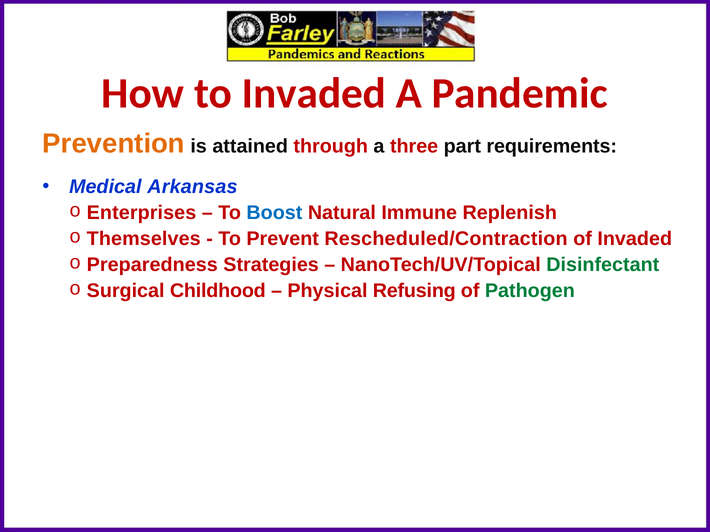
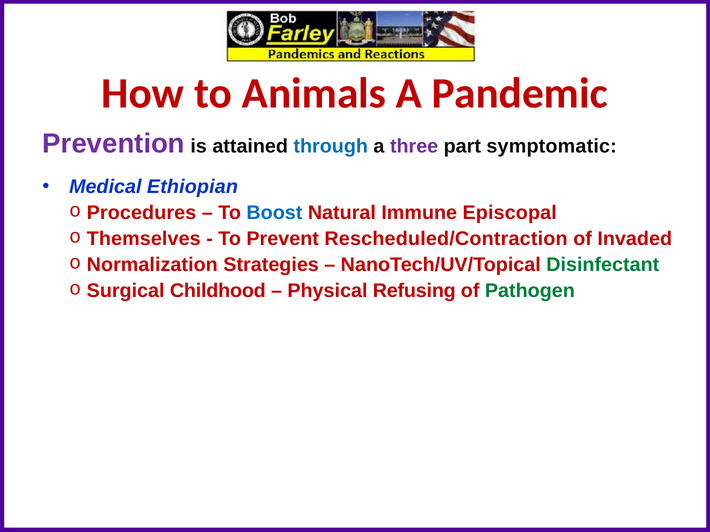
to Invaded: Invaded -> Animals (314, 94)
Prevention colour: orange -> purple (114, 144)
through colour: red -> blue (331, 146)
three colour: red -> purple (414, 146)
requirements: requirements -> symptomatic (552, 146)
Arkansas: Arkansas -> Ethiopian (192, 187)
Enterprises: Enterprises -> Procedures (142, 213)
Replenish: Replenish -> Episcopal (510, 213)
Preparedness: Preparedness -> Normalization (152, 265)
